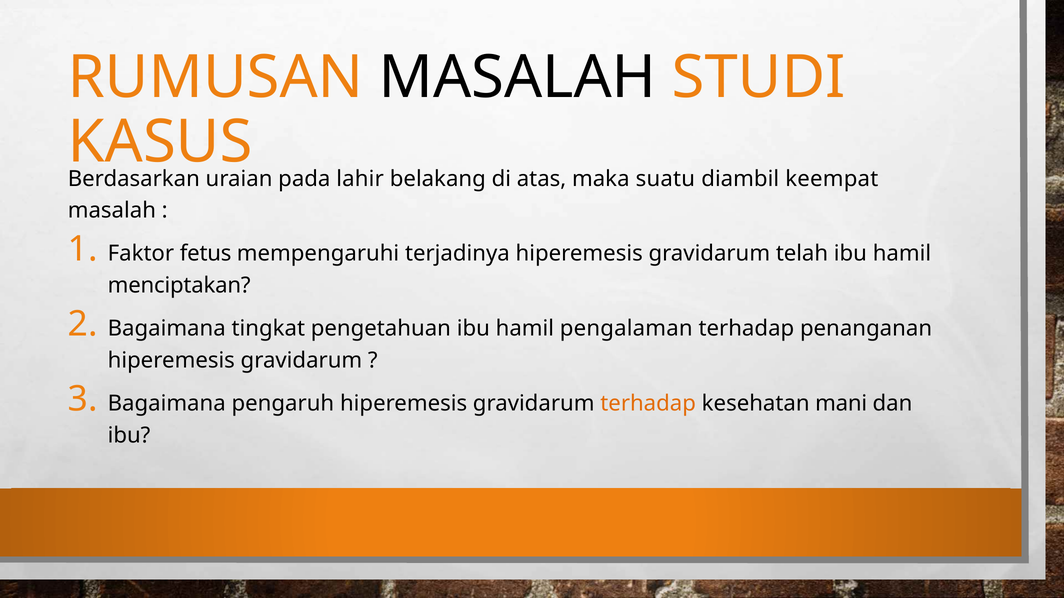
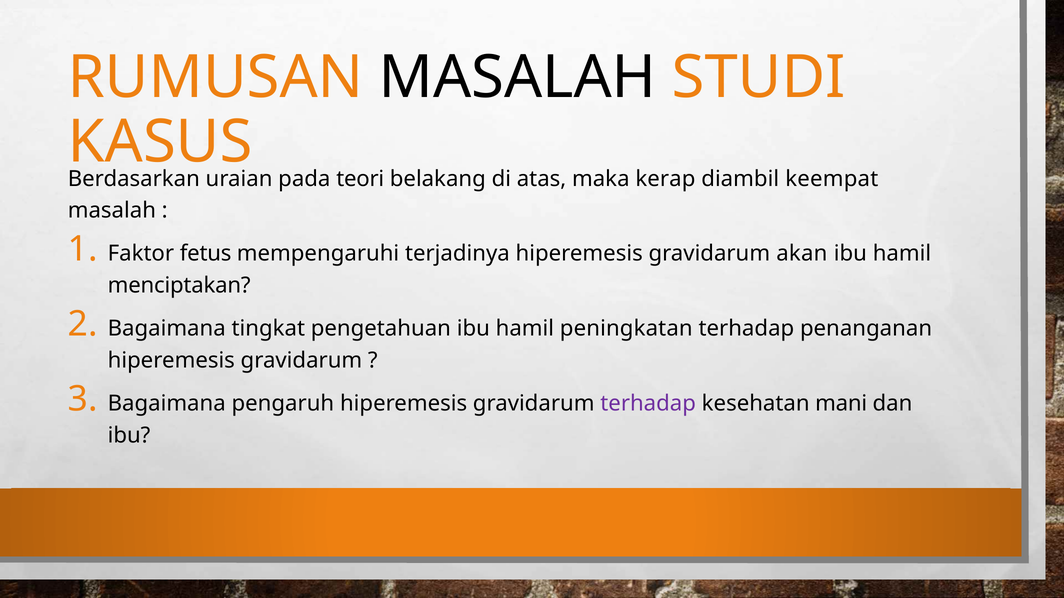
lahir: lahir -> teori (360, 179)
suatu: suatu -> kerap (665, 179)
telah: telah -> akan (802, 254)
pengalaman: pengalaman -> peningkatan (626, 329)
terhadap colour: orange -> purple (648, 404)
